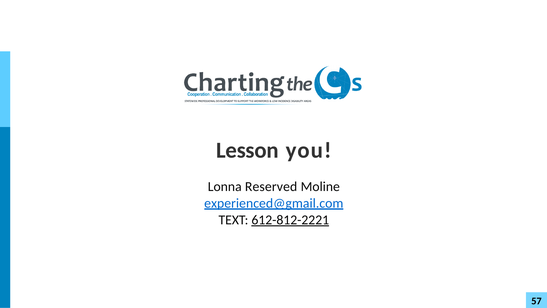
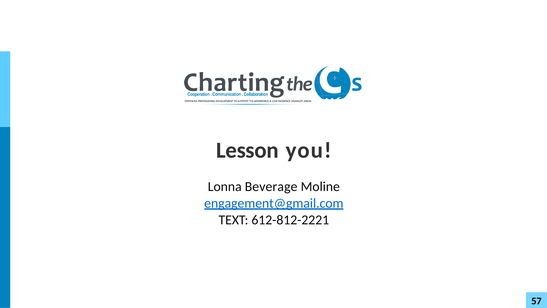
Reserved: Reserved -> Beverage (271, 187)
experienced@gmail.com: experienced@gmail.com -> engagement@gmail.com (274, 203)
612-812-2221 underline: present -> none (290, 220)
